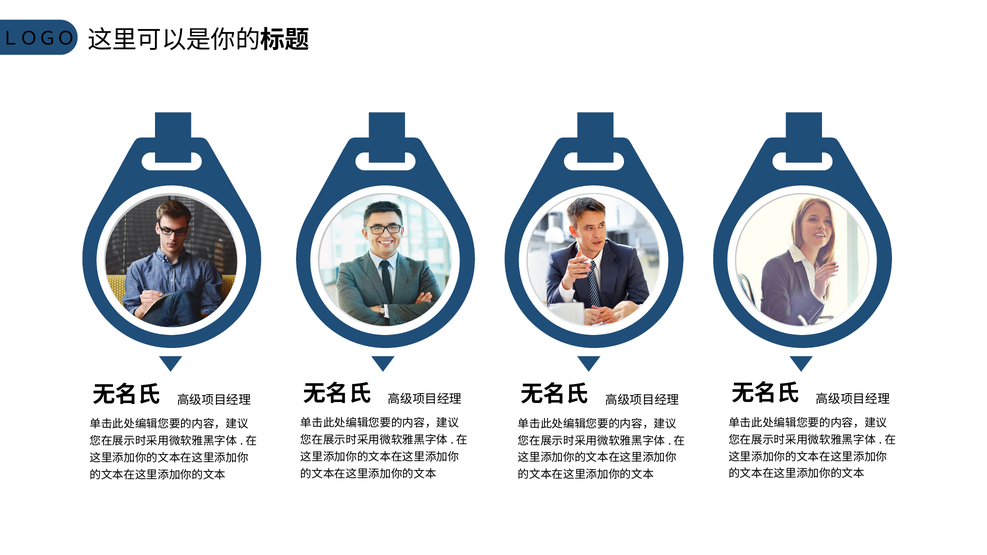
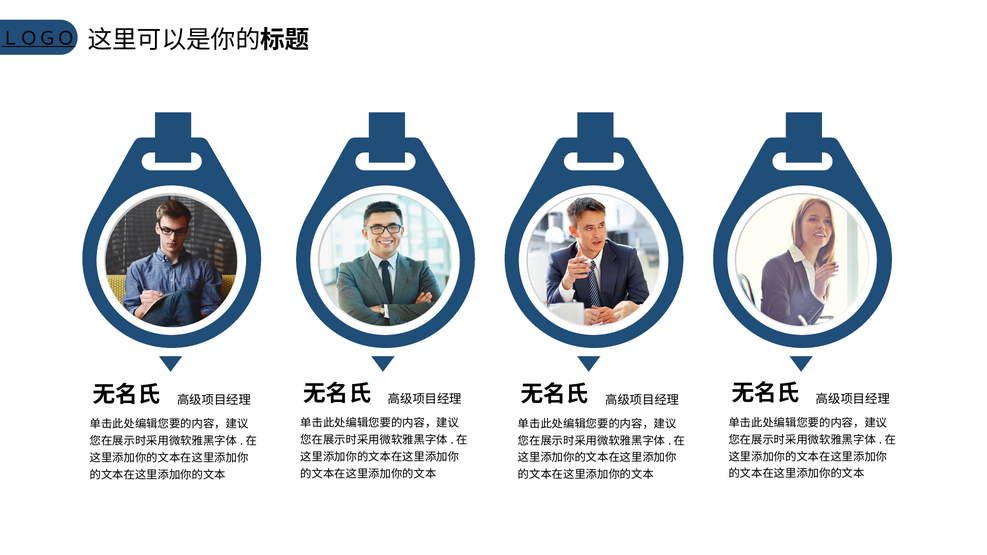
ＬＯＧＯ underline: none -> present (38, 38)
